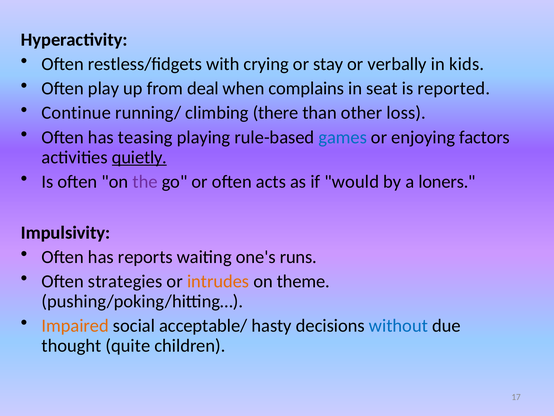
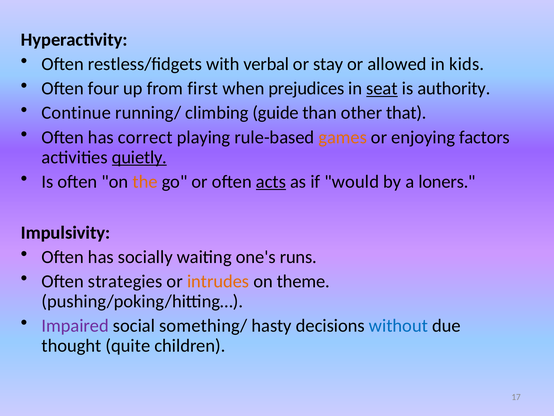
crying: crying -> verbal (266, 64)
verbally: verbally -> allowed (397, 64)
play: play -> four (104, 88)
deal: deal -> first (203, 88)
complains: complains -> prejudices (306, 88)
seat underline: none -> present (382, 88)
reported: reported -> authority (454, 88)
there: there -> guide (276, 113)
loss: loss -> that (406, 113)
teasing: teasing -> correct (145, 137)
games colour: blue -> orange (343, 137)
the colour: purple -> orange (145, 181)
acts underline: none -> present (271, 181)
reports: reports -> socially (145, 257)
Impaired colour: orange -> purple (75, 325)
acceptable/: acceptable/ -> something/ (203, 325)
